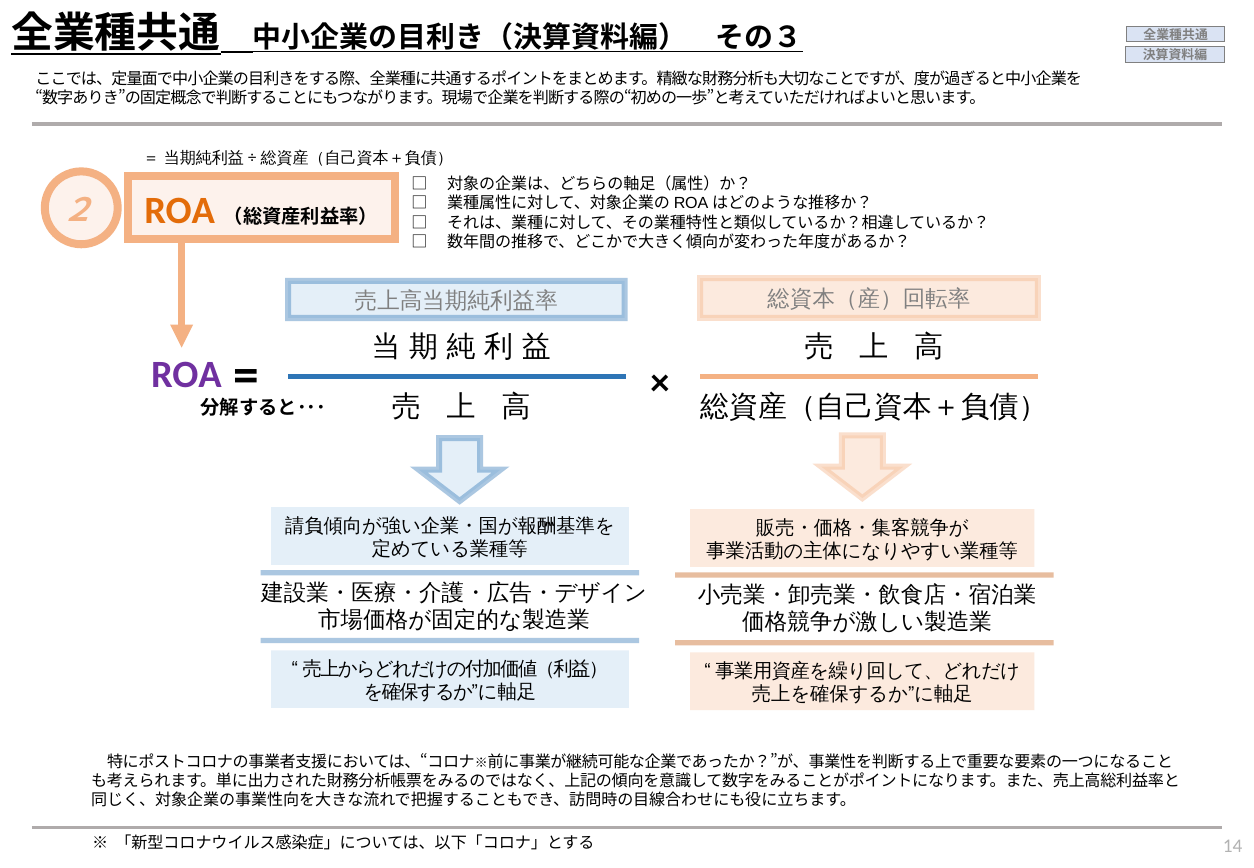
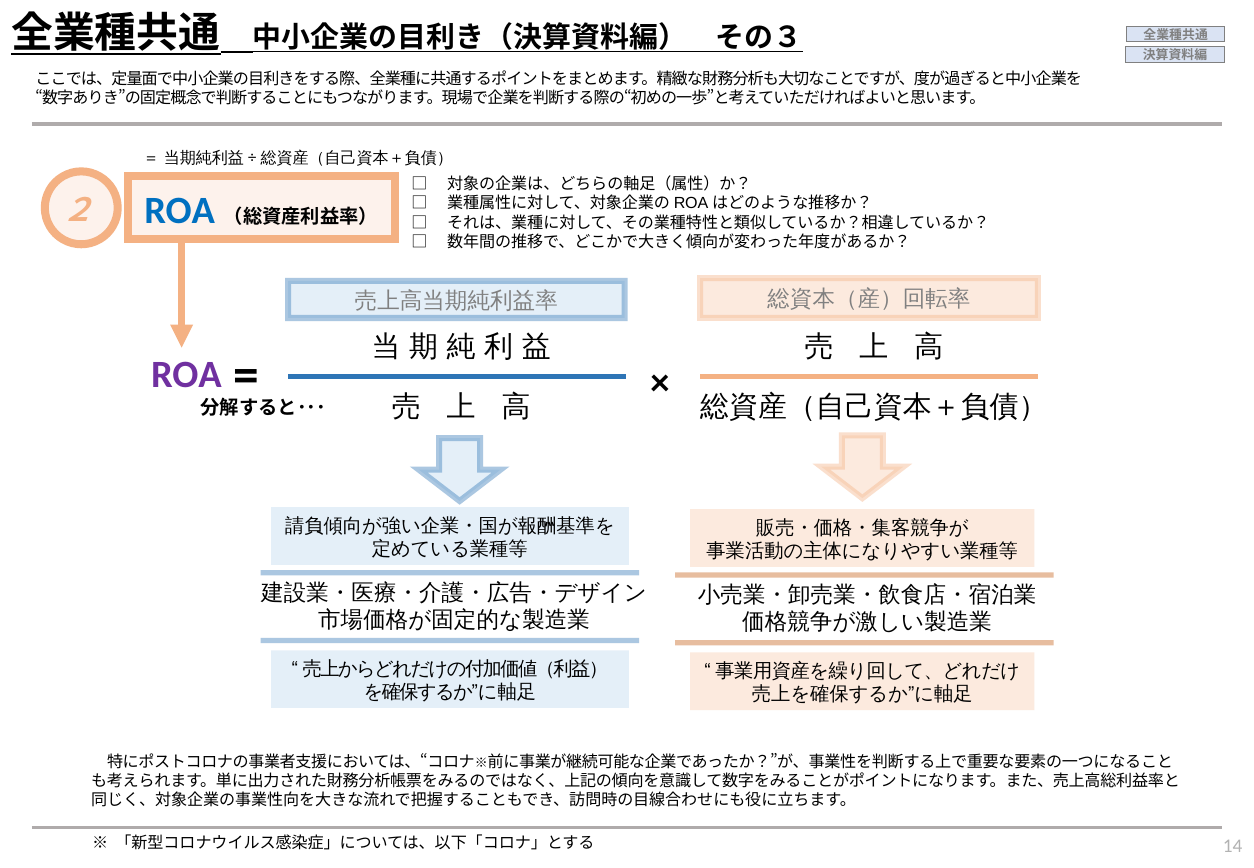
ROA colour: orange -> blue (180, 211)
